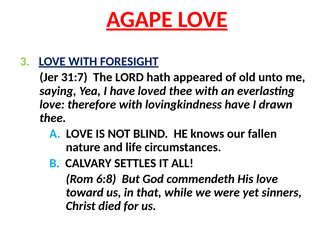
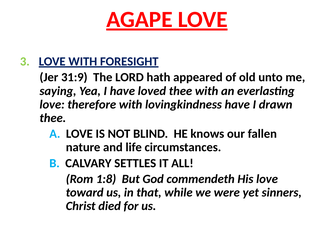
31:7: 31:7 -> 31:9 (74, 78)
6:8: 6:8 -> 1:8 (106, 179)
